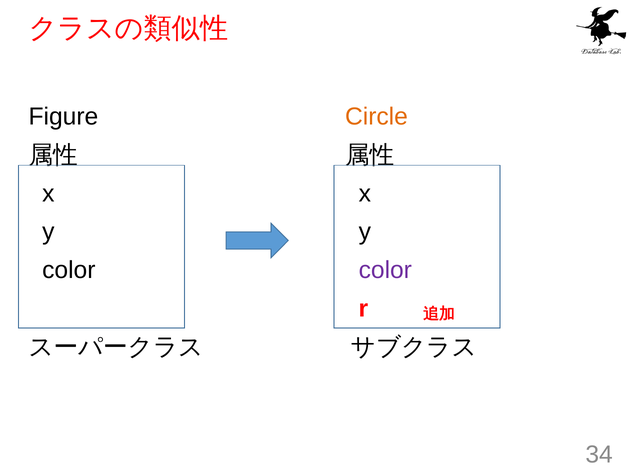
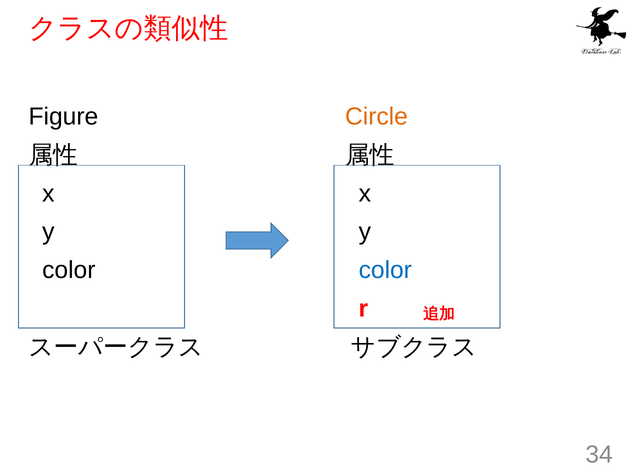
color colour: purple -> blue (385, 270)
